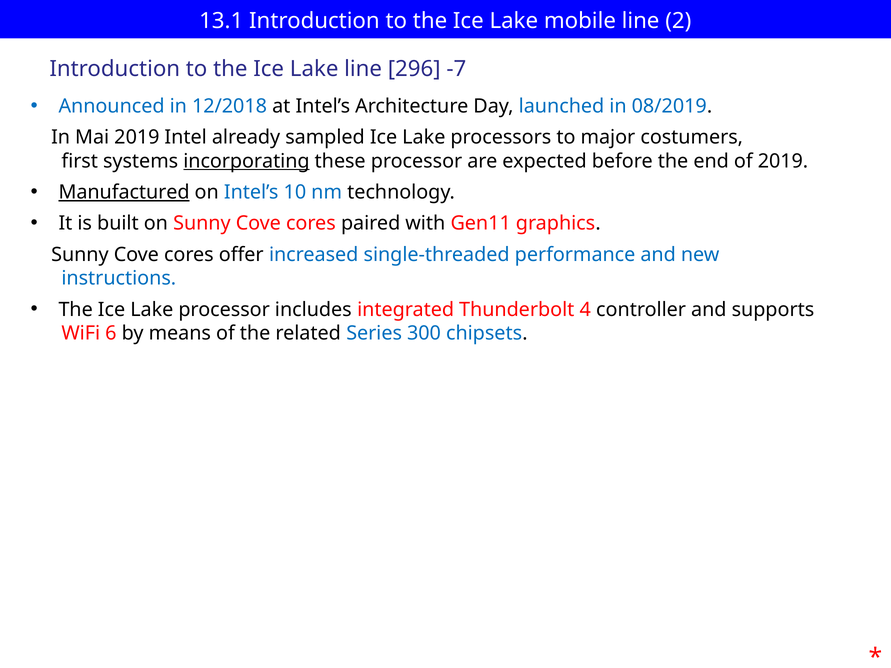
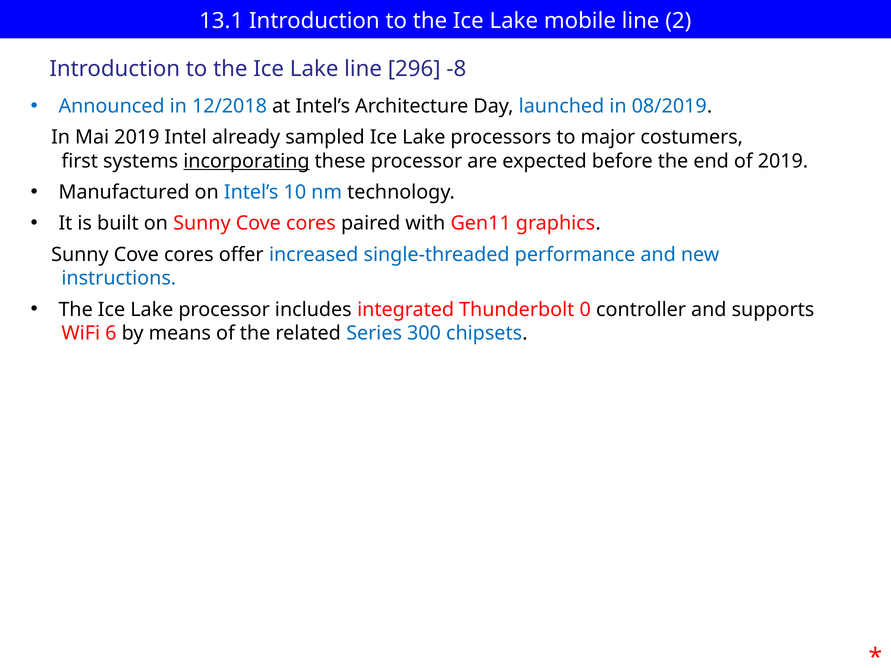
-7: -7 -> -8 (456, 69)
Manufactured underline: present -> none (124, 192)
4: 4 -> 0 (585, 310)
